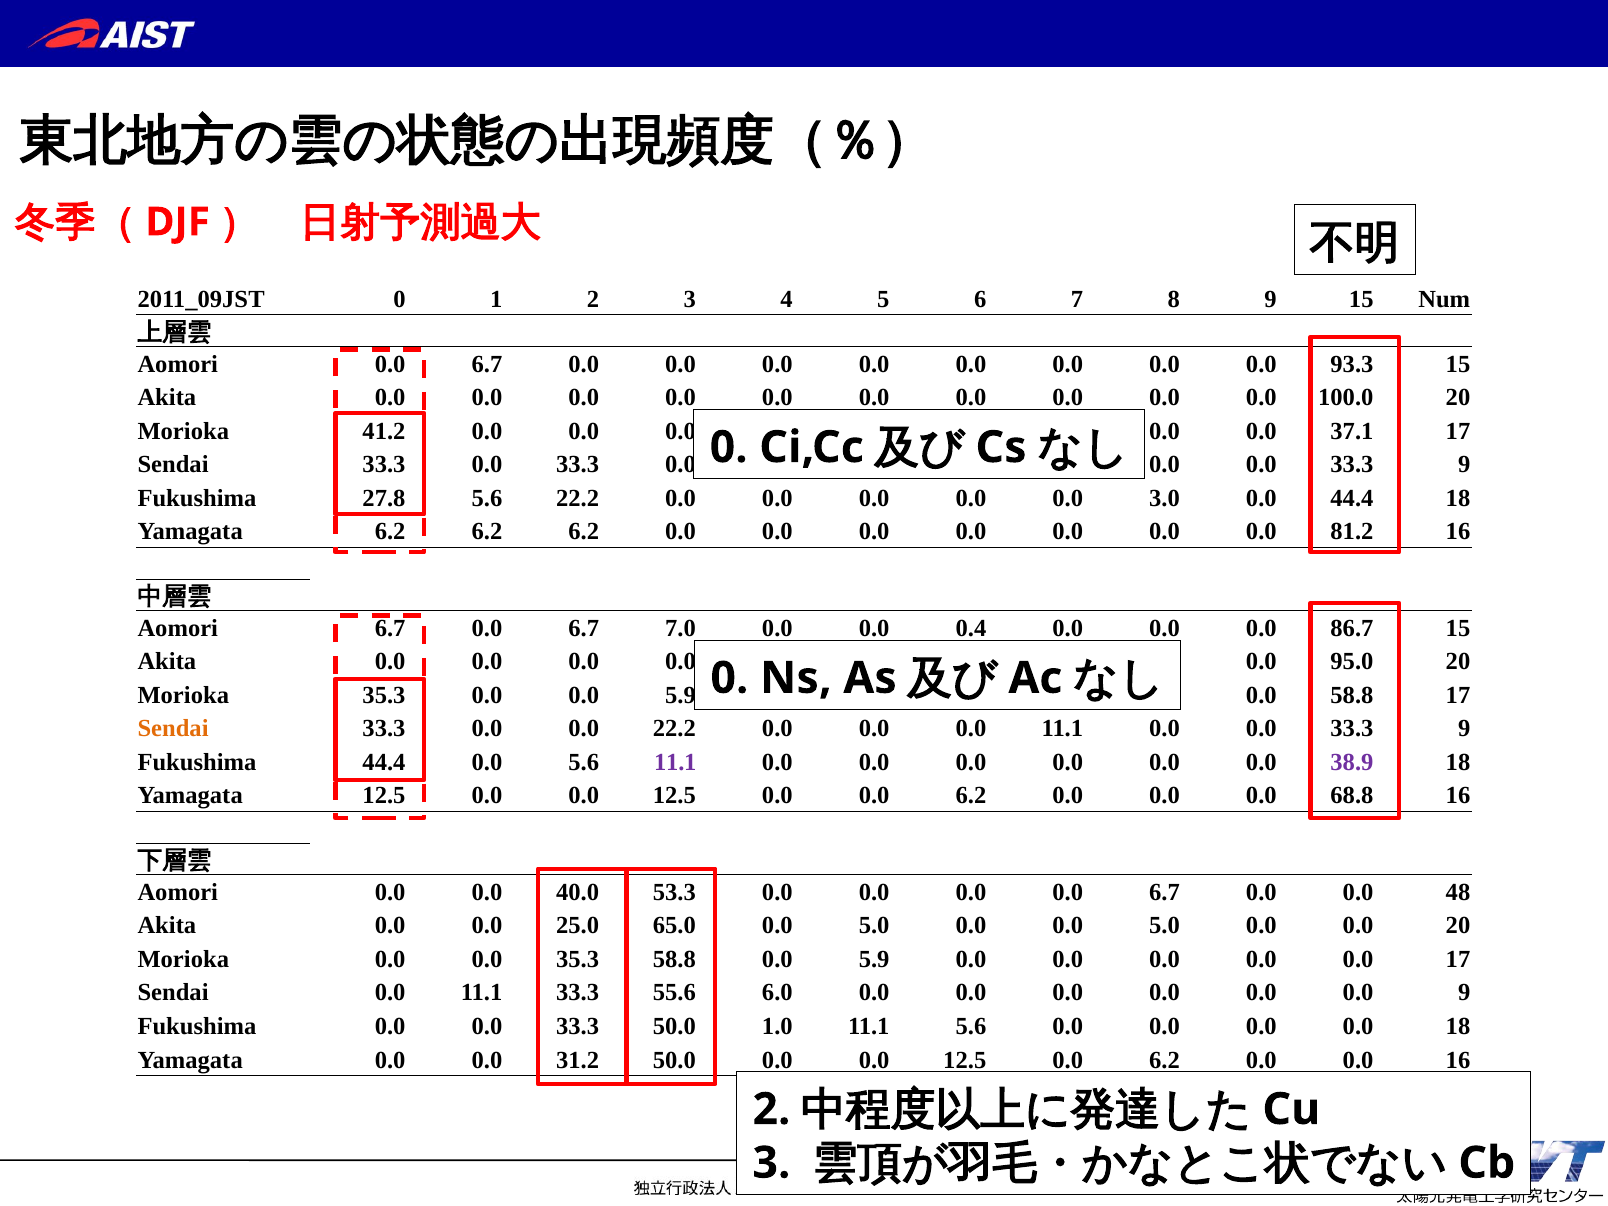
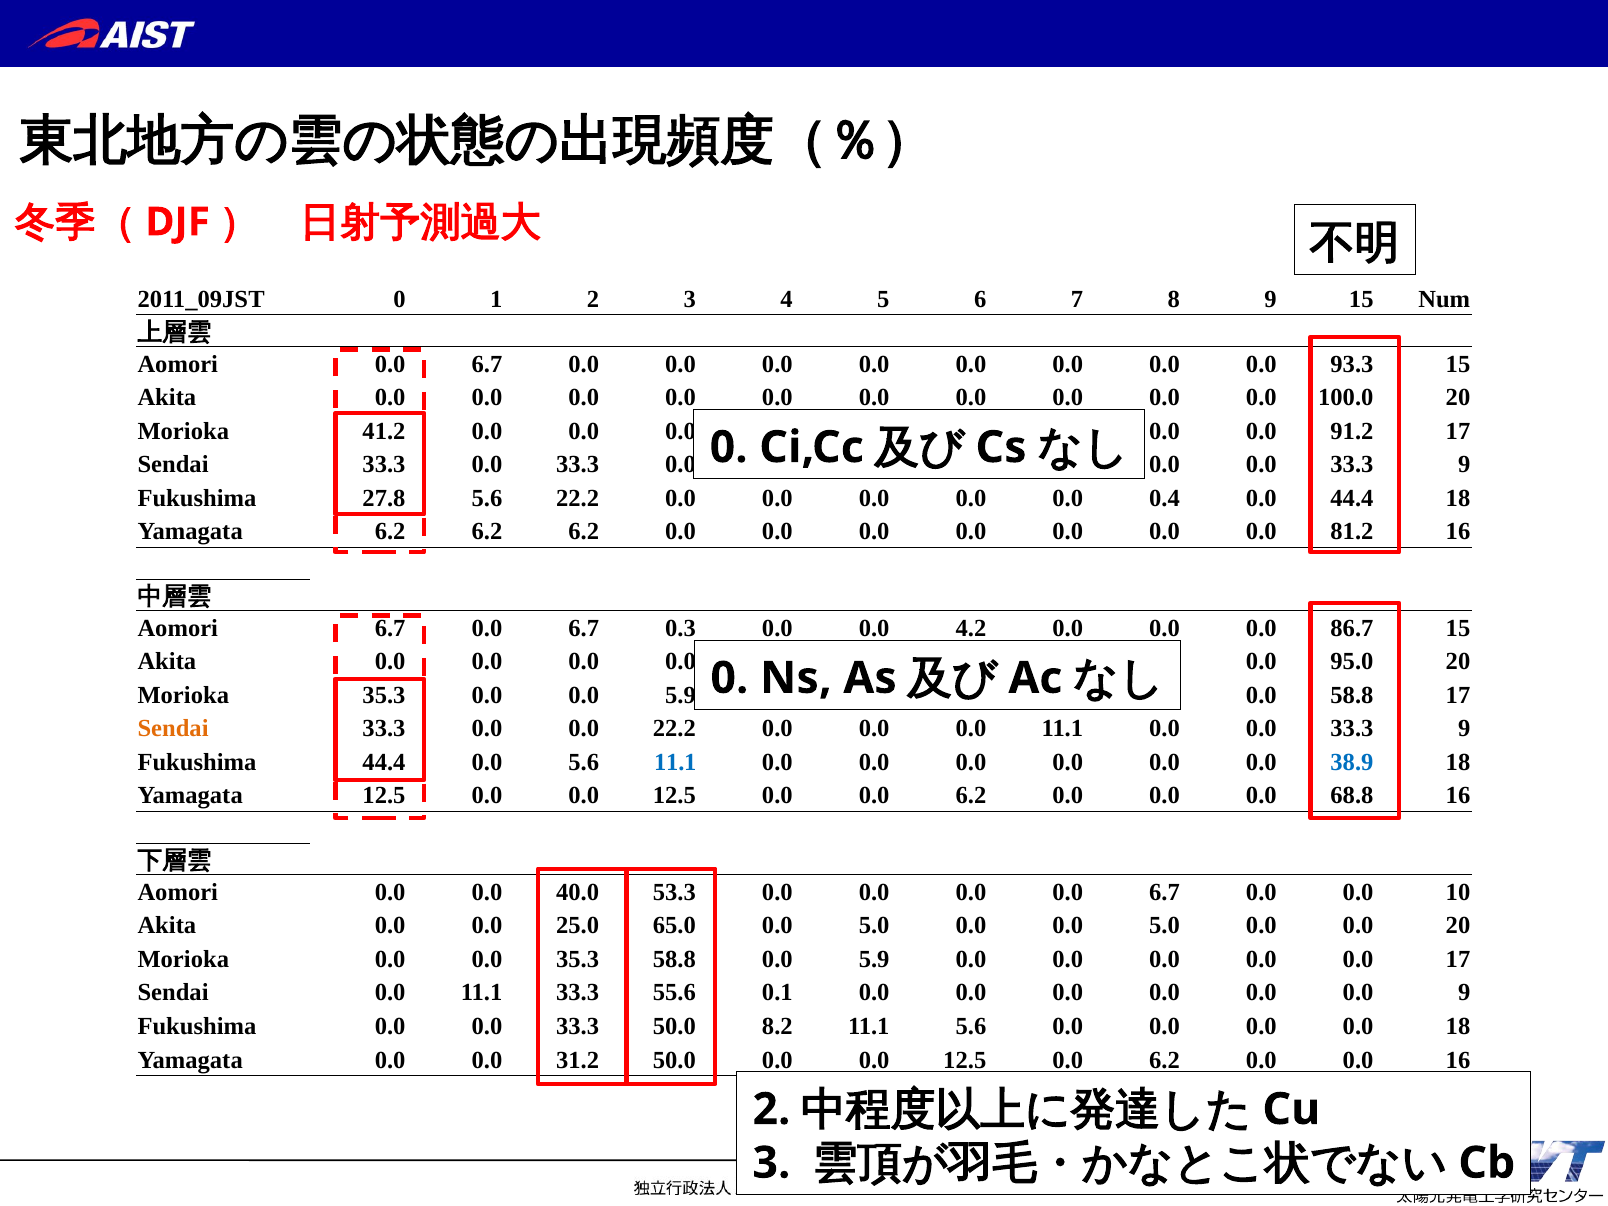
37.1: 37.1 -> 91.2 (1352, 431)
3.0: 3.0 -> 0.4 (1165, 498)
7.0: 7.0 -> 0.3 (681, 628)
0.4: 0.4 -> 4.2 (971, 628)
11.1 colour: purple -> blue (675, 762)
38.9 colour: purple -> blue (1352, 762)
48: 48 -> 10 (1458, 892)
6.0: 6.0 -> 0.1 (777, 993)
1.0: 1.0 -> 8.2 (777, 1026)
